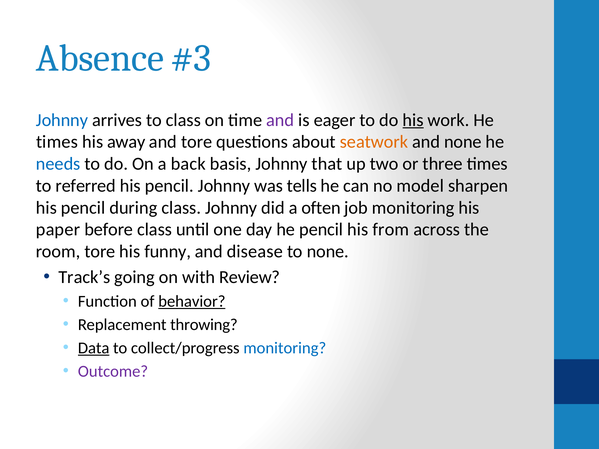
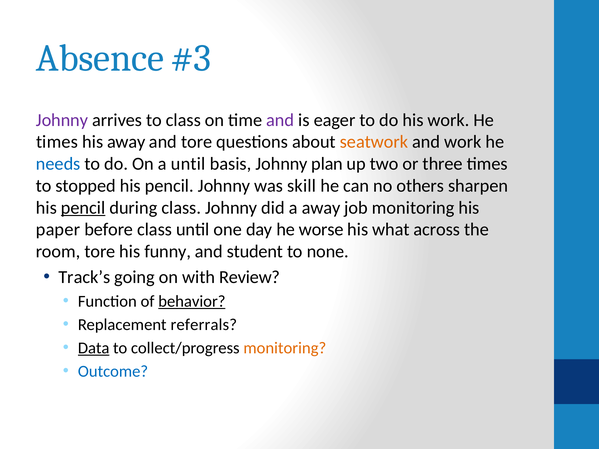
Johnny colour: blue -> purple (62, 120)
his underline: present -> none (413, 120)
and none: none -> work (463, 142)
a back: back -> until (188, 164)
that: that -> plan (327, 164)
referred: referred -> stopped (86, 186)
tells: tells -> skill (302, 186)
model: model -> others (420, 186)
pencil underline: none -> present (83, 208)
a often: often -> away (321, 208)
he pencil: pencil -> worse (321, 230)
from: from -> what (391, 230)
disease: disease -> student (255, 252)
throwing: throwing -> referrals (204, 325)
monitoring colour: blue -> orange (285, 348)
Outcome colour: purple -> blue (113, 371)
